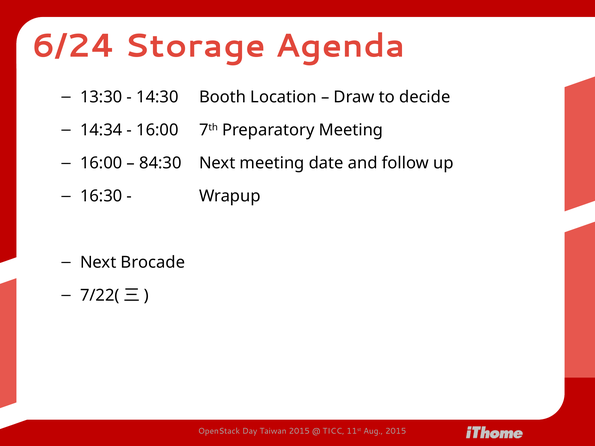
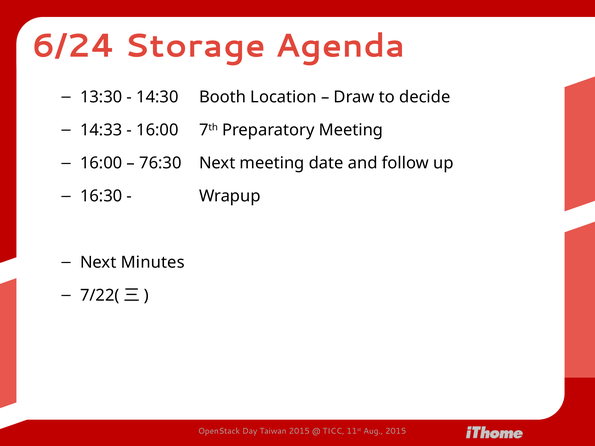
14:34: 14:34 -> 14:33 (101, 130)
84:30: 84:30 -> 76:30 (160, 163)
Brocade: Brocade -> Minutes (153, 262)
